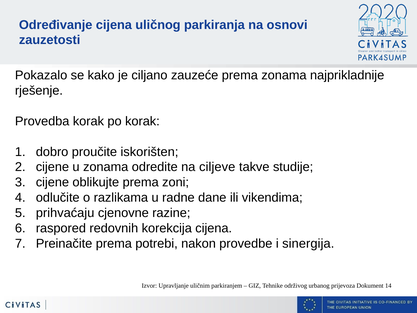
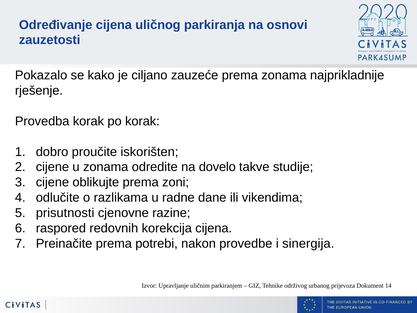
ciljeve: ciljeve -> dovelo (217, 167)
prihvaćaju: prihvaćaju -> prisutnosti (65, 213)
